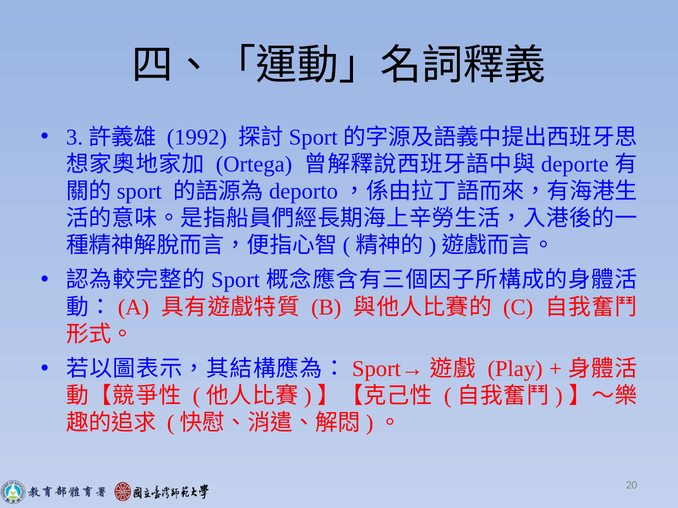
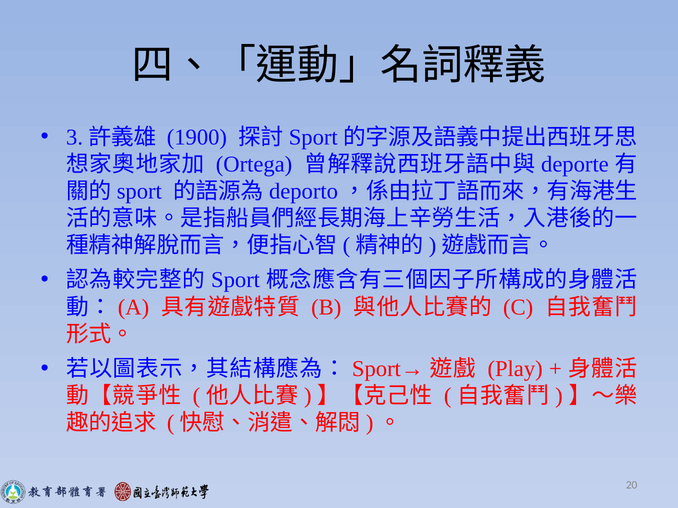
1992: 1992 -> 1900 (197, 137)
